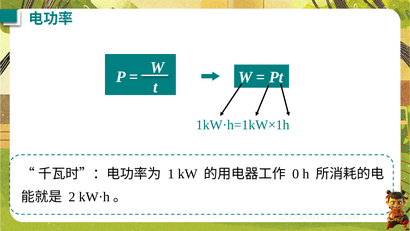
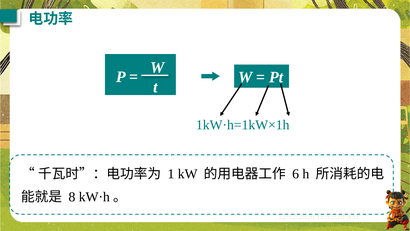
0: 0 -> 6 (296, 174)
2: 2 -> 8 (72, 197)
